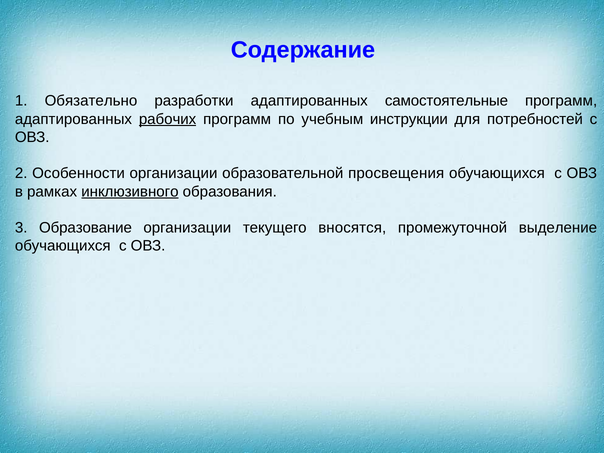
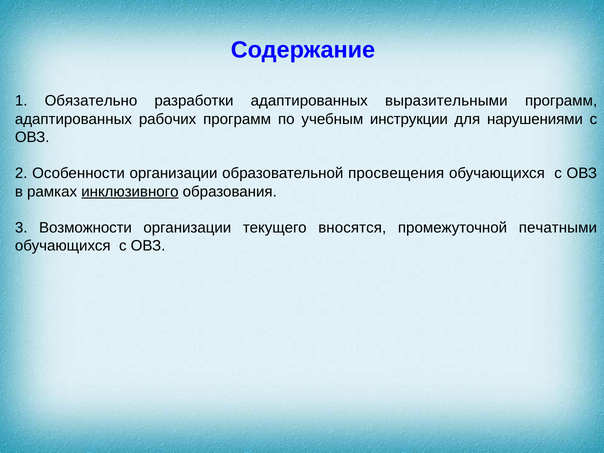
самостоятельные: самостоятельные -> выразительными (446, 101)
рабочих underline: present -> none (168, 119)
потребностей: потребностей -> нарушениями (535, 119)
Образование: Образование -> Возможности (85, 228)
выделение: выделение -> печатными (558, 228)
